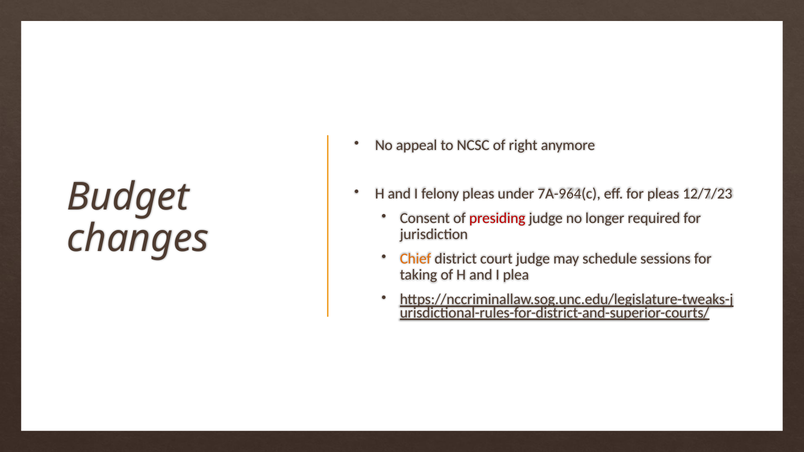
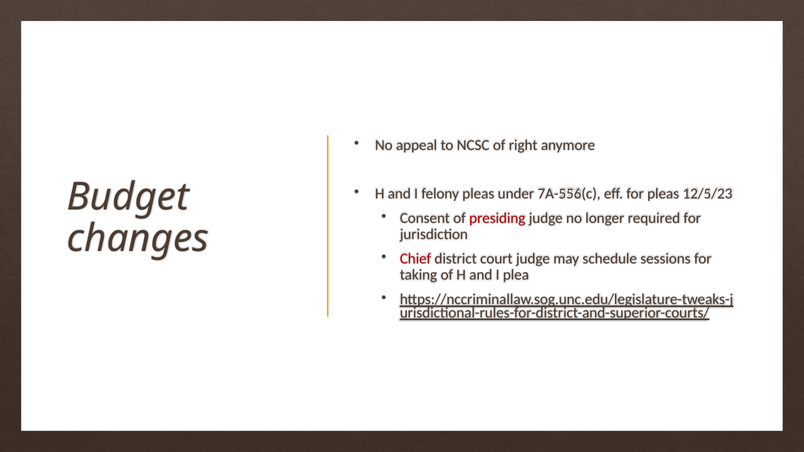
7A-964(c: 7A-964(c -> 7A-556(c (569, 194)
12/7/23: 12/7/23 -> 12/5/23 (707, 194)
Chief colour: orange -> red (416, 259)
